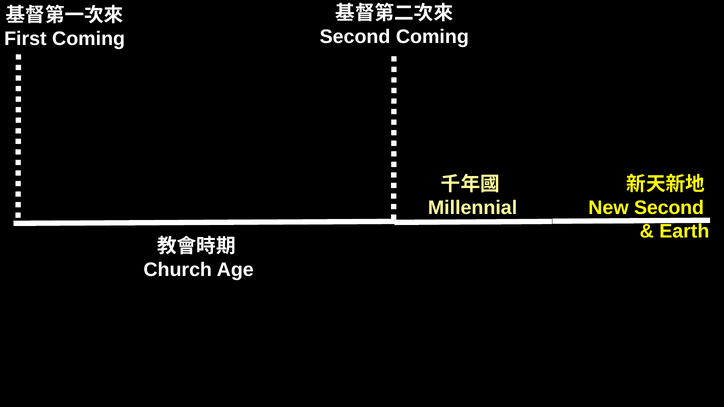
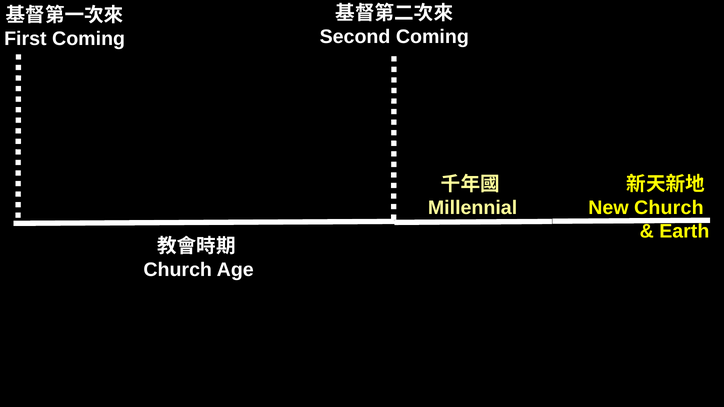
New Second: Second -> Church (669, 208)
